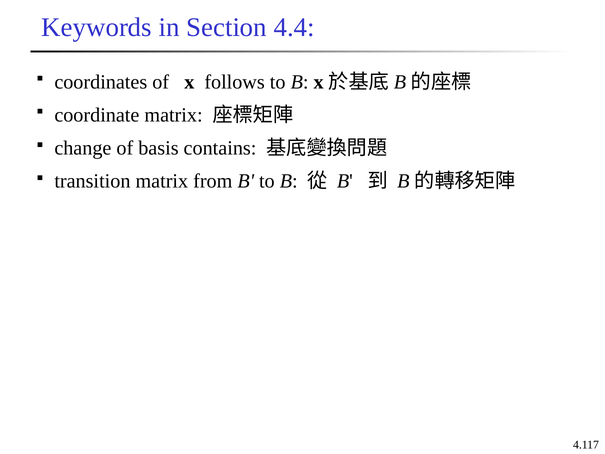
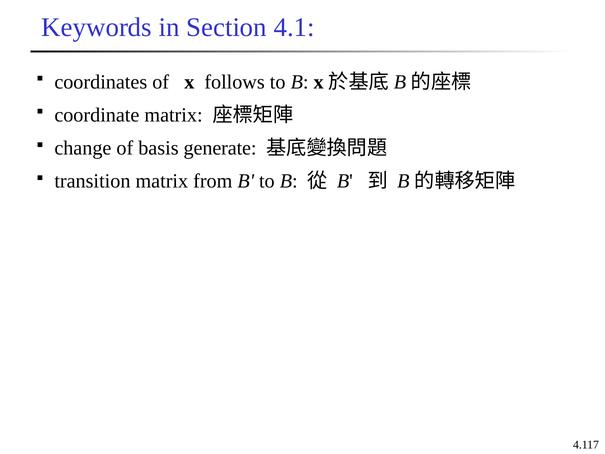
4.4: 4.4 -> 4.1 (294, 28)
contains: contains -> generate (220, 148)
